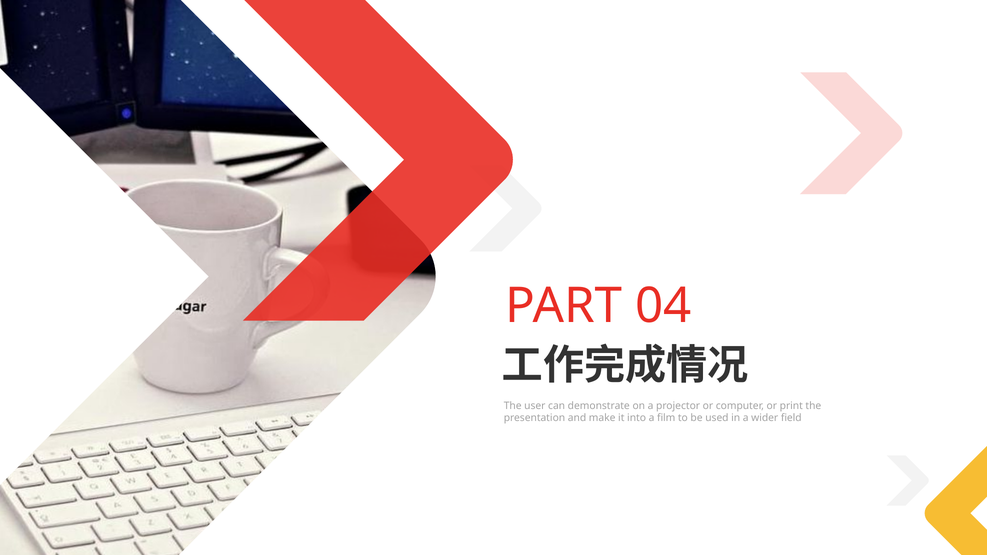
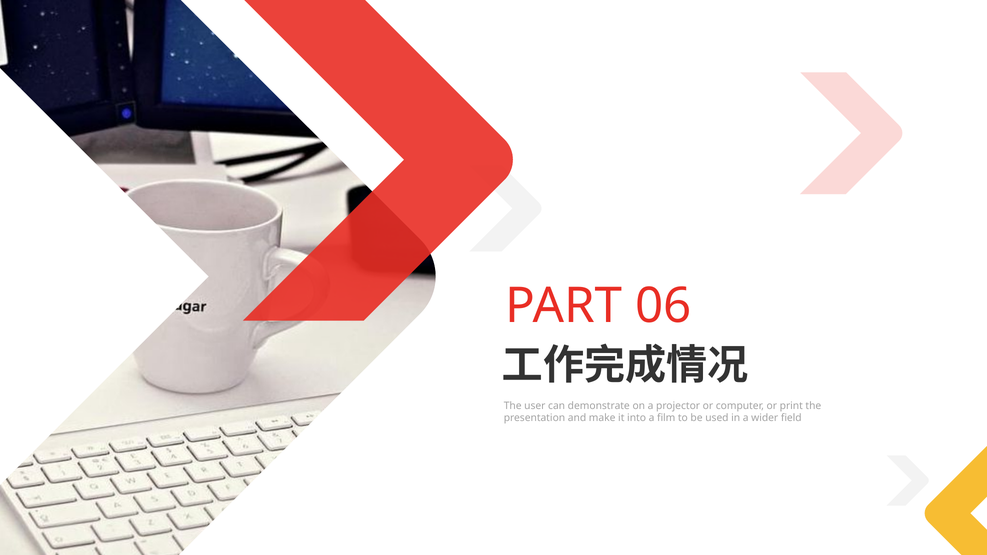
04: 04 -> 06 (663, 306)
